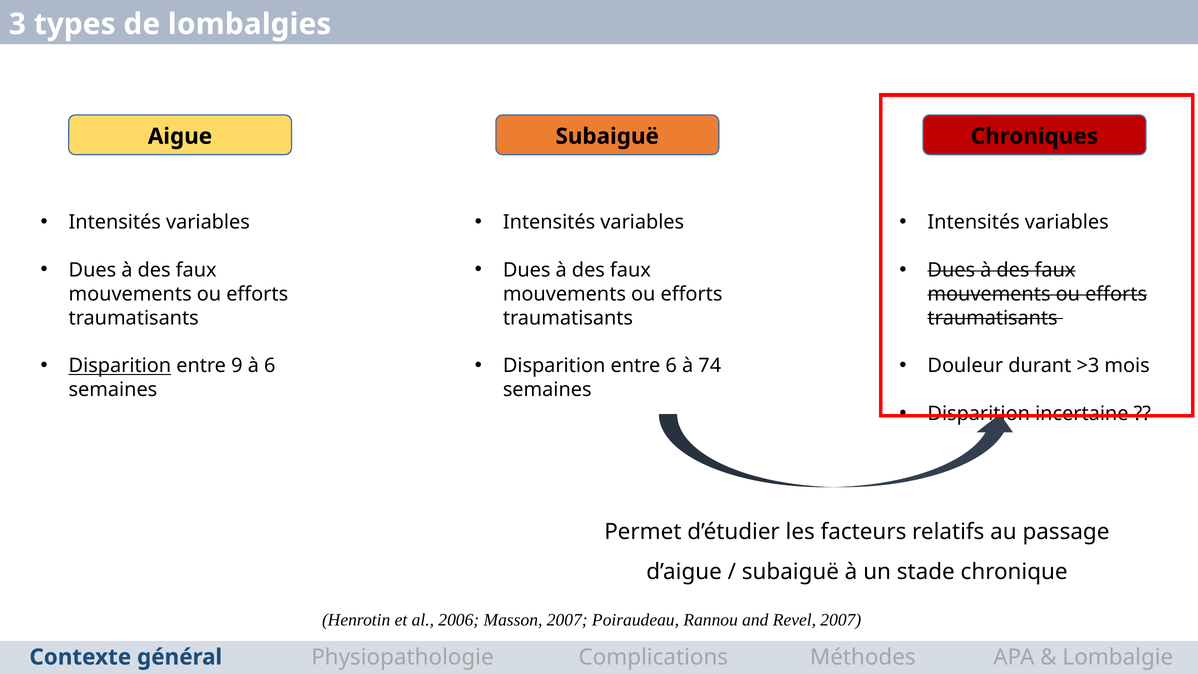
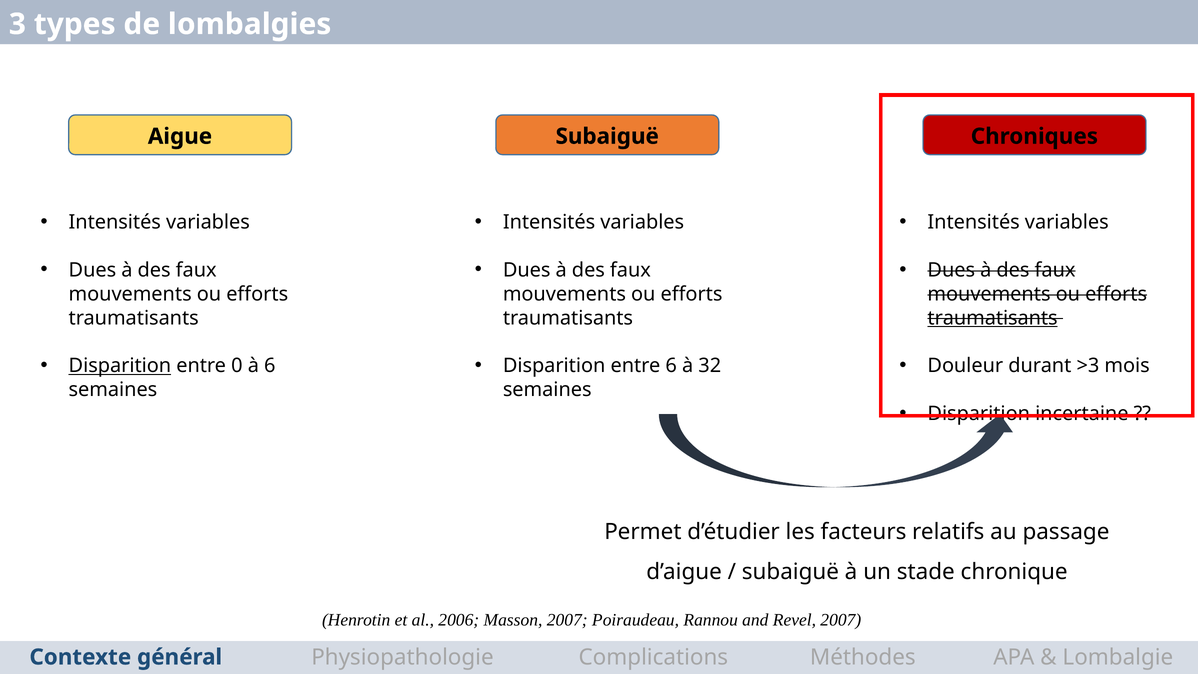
traumatisants underline: none -> present (993, 318)
9: 9 -> 0 (237, 366)
74: 74 -> 32 (710, 366)
